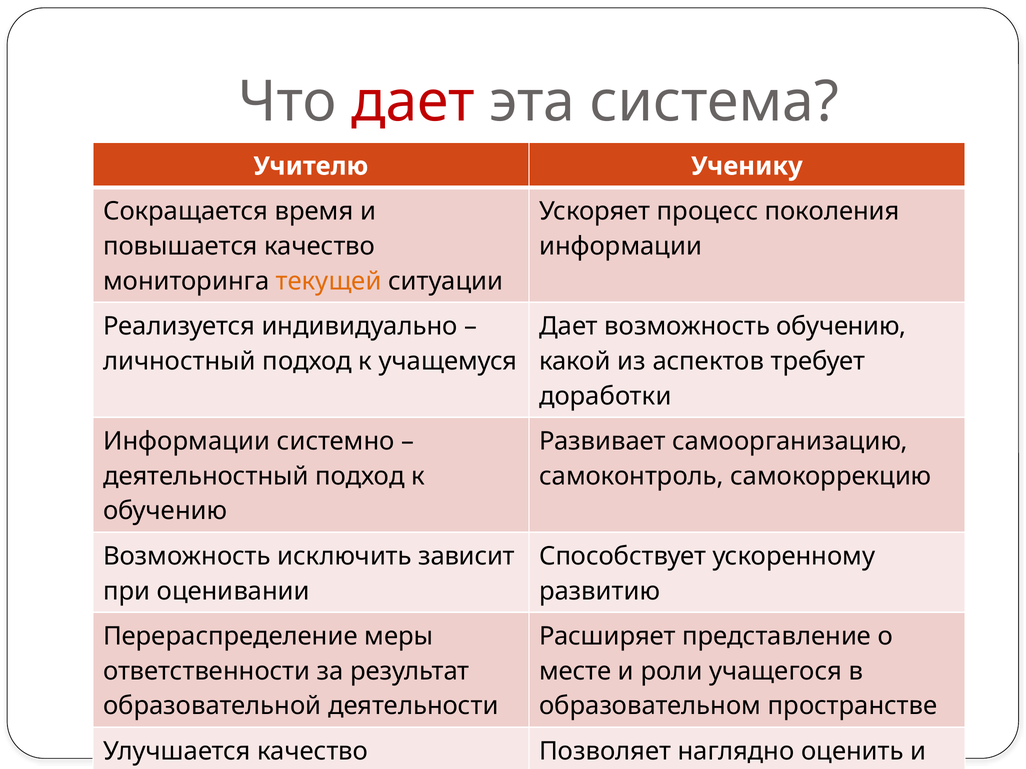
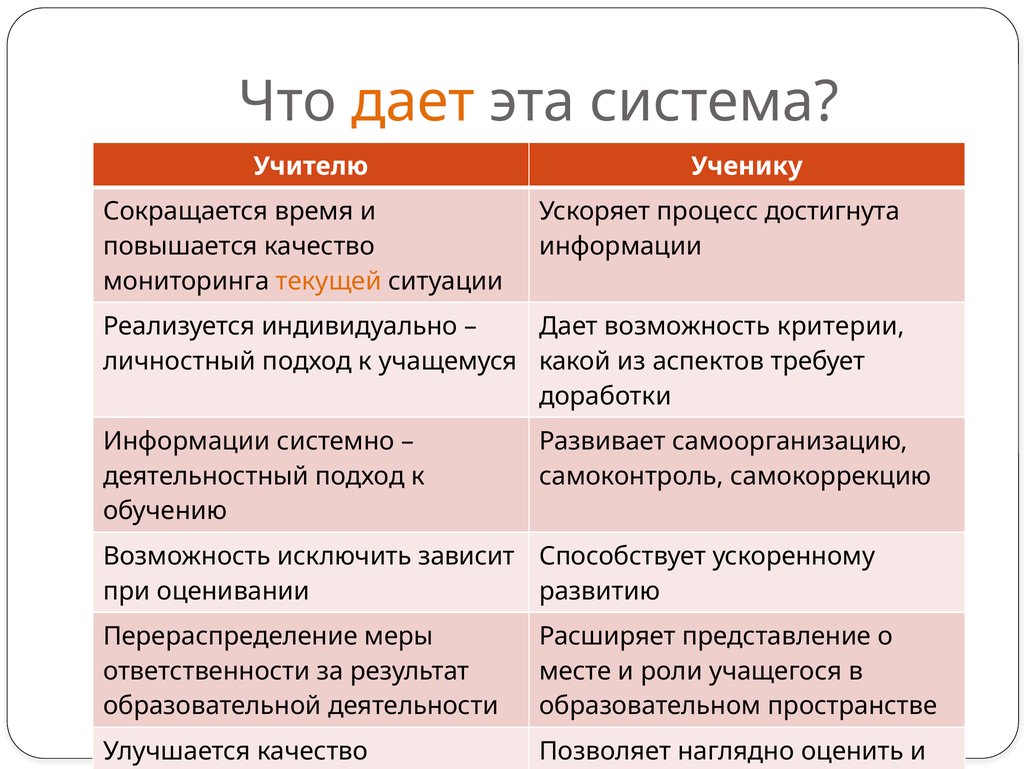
дает colour: red -> orange (413, 102)
поколения: поколения -> достигнута (832, 212)
возможность обучению: обучению -> критерии (841, 327)
